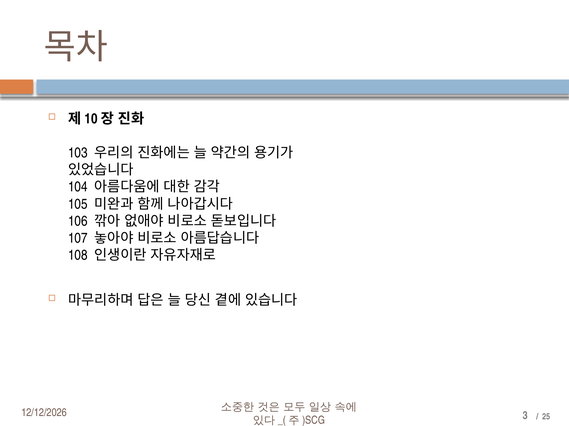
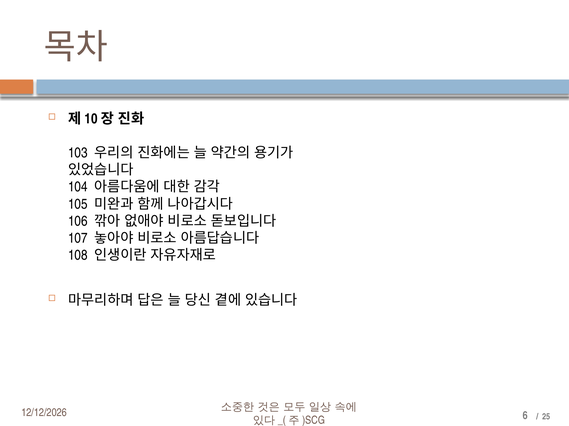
3: 3 -> 6 (525, 416)
